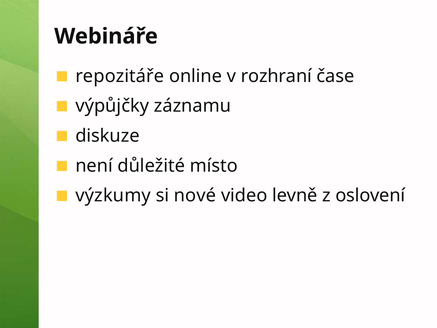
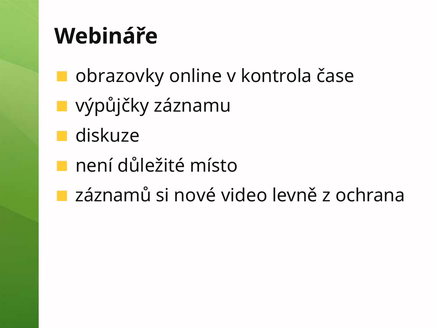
repozitáře: repozitáře -> obrazovky (120, 76)
rozhraní: rozhraní -> kontrola (276, 76)
výzkumy: výzkumy -> záznamů (113, 195)
oslovení: oslovení -> ochrana (370, 195)
